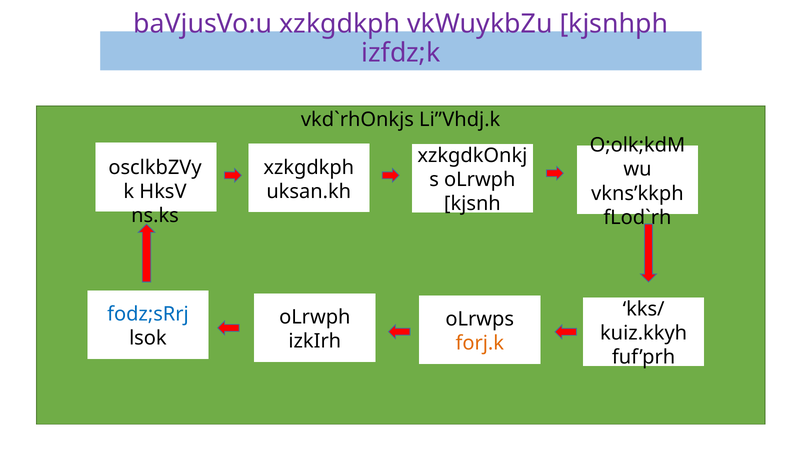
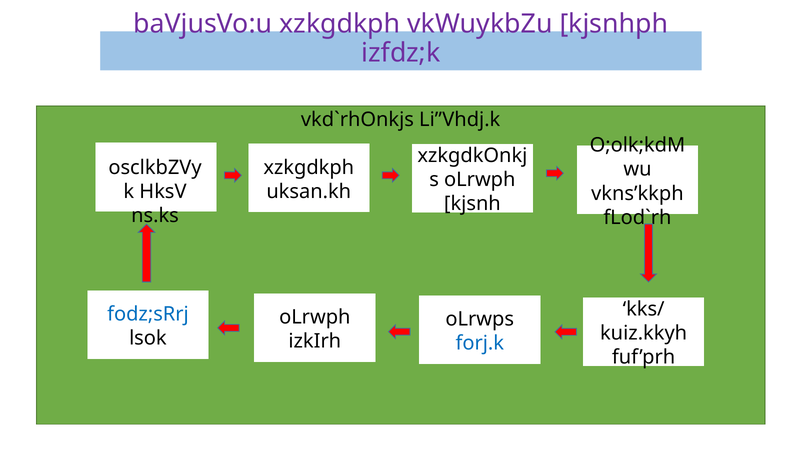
forj.k colour: orange -> blue (480, 343)
